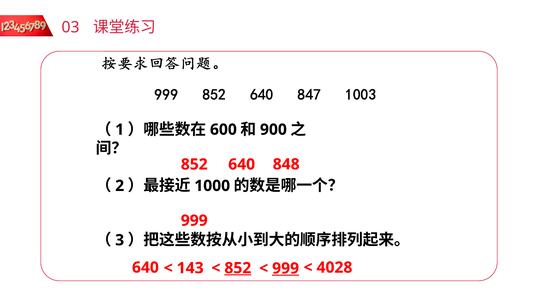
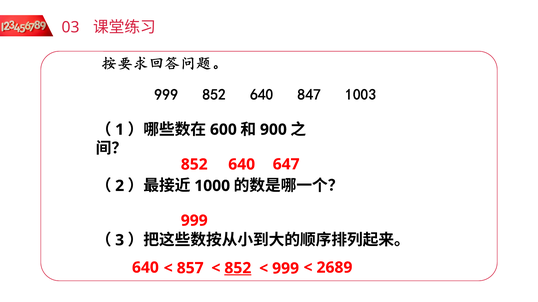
848: 848 -> 647 (286, 165)
143: 143 -> 857 (190, 269)
999 underline: present -> none (286, 269)
4028: 4028 -> 2689 (334, 268)
